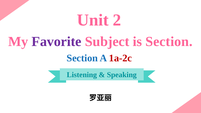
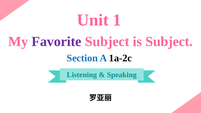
2: 2 -> 1 (117, 20)
is Section: Section -> Subject (169, 42)
1a-2c colour: red -> black (120, 58)
